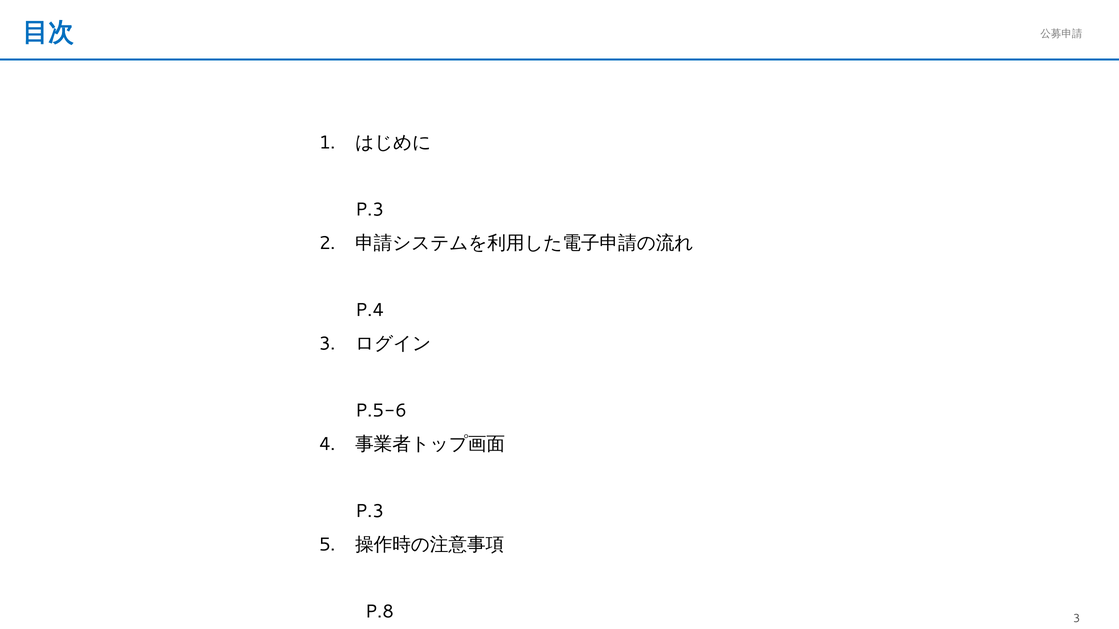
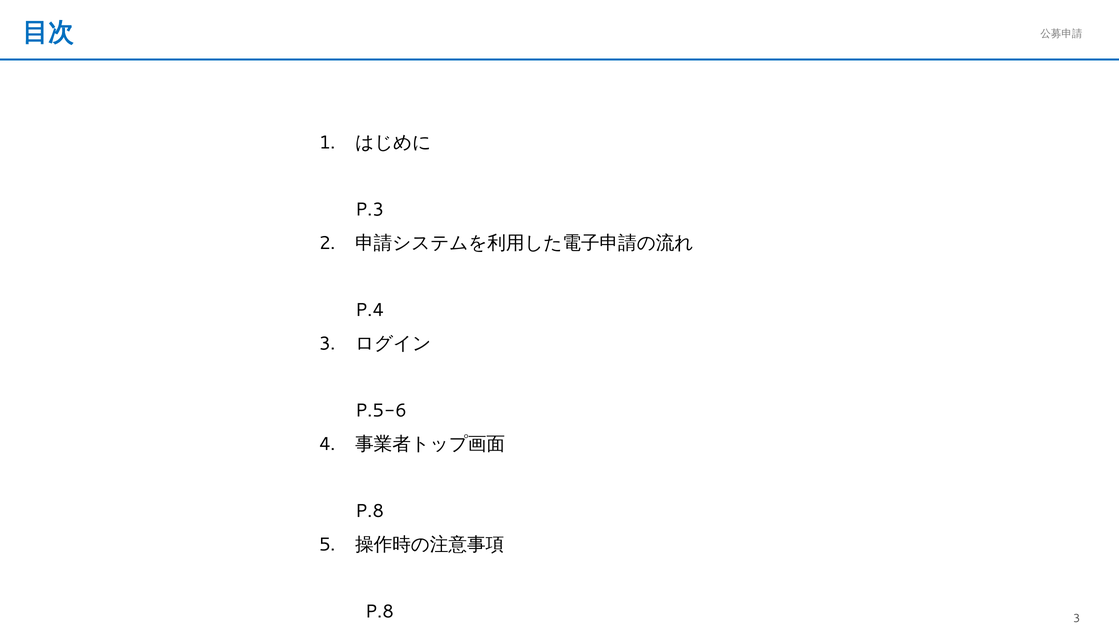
P.3: P.3 -> P.8 (370, 512)
